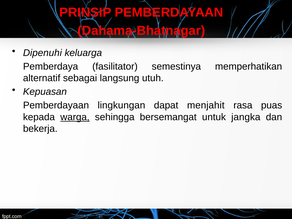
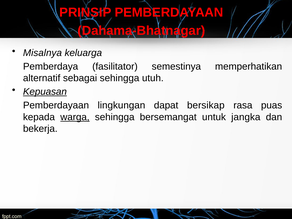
Dipenuhi: Dipenuhi -> Misalnya (42, 53)
sebagai langsung: langsung -> sehingga (120, 78)
Kepuasan underline: none -> present (45, 92)
menjahit: menjahit -> bersikap (206, 105)
